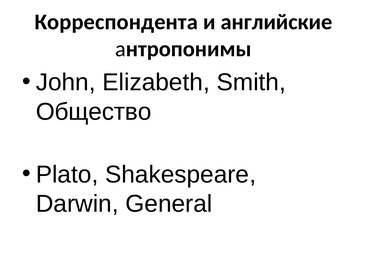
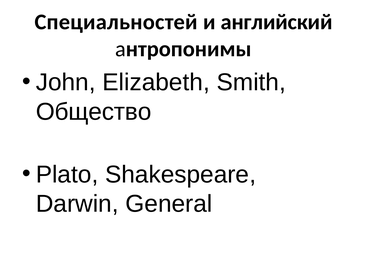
Корреспондента: Корреспондента -> Специальностей (116, 22)
английские: английские -> английский (277, 22)
